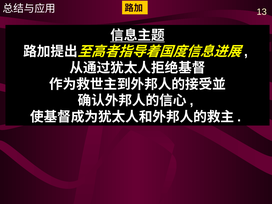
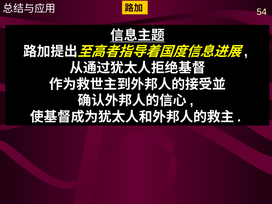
13: 13 -> 54 (262, 12)
